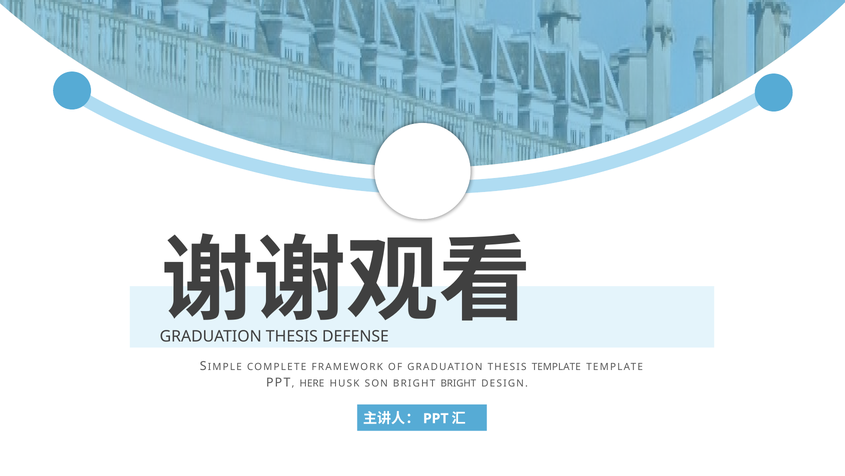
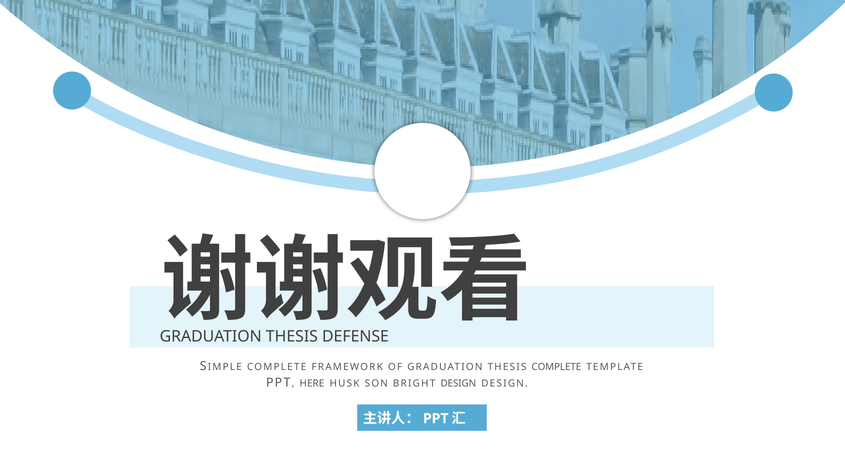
THESIS TEMPLATE: TEMPLATE -> COMPLETE (556, 366)
BRIGHT BRIGHT: BRIGHT -> DESIGN (458, 383)
